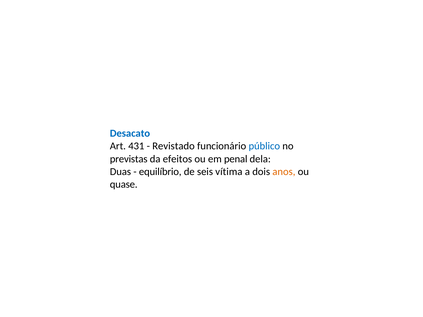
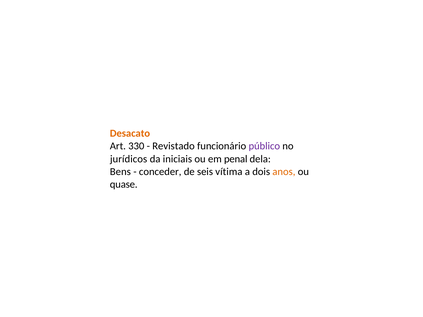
Desacato colour: blue -> orange (130, 134)
431: 431 -> 330 (136, 146)
público colour: blue -> purple (264, 146)
previstas: previstas -> jurídicos (129, 159)
efeitos: efeitos -> iniciais (177, 159)
Duas: Duas -> Bens (120, 172)
equilíbrio: equilíbrio -> conceder (160, 172)
